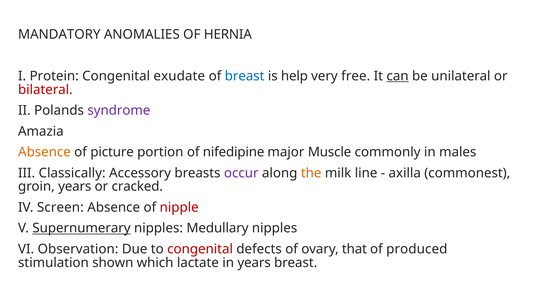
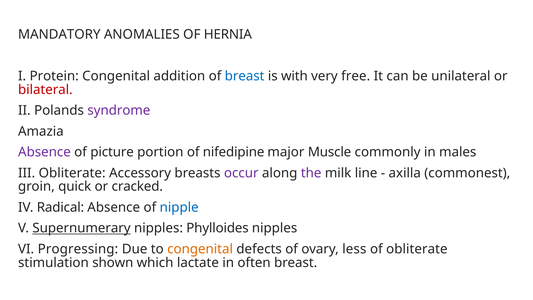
exudate: exudate -> addition (179, 76)
help: help -> with (294, 76)
can underline: present -> none (398, 76)
Absence colour: orange -> purple (44, 152)
III Classically: Classically -> Obliterate (72, 173)
the colour: orange -> purple (311, 173)
groin years: years -> quick (75, 186)
Screen: Screen -> Radical (60, 207)
nipple colour: red -> blue (179, 207)
Medullary: Medullary -> Phylloides (217, 228)
Observation: Observation -> Progressing (78, 249)
congenital colour: red -> orange (200, 249)
that: that -> less (354, 249)
of produced: produced -> obliterate (417, 249)
in years: years -> often (254, 263)
